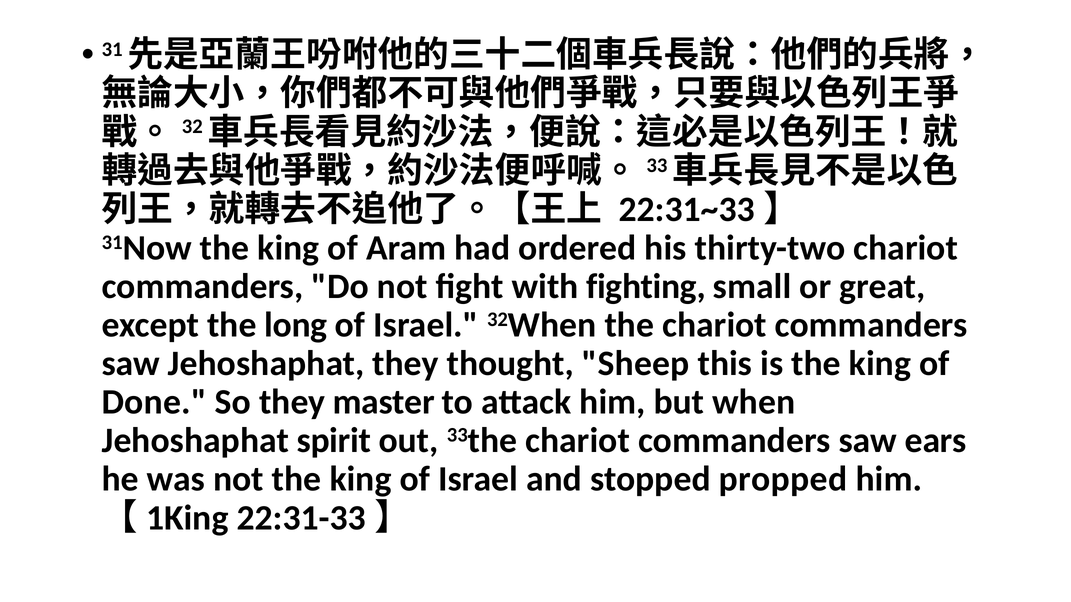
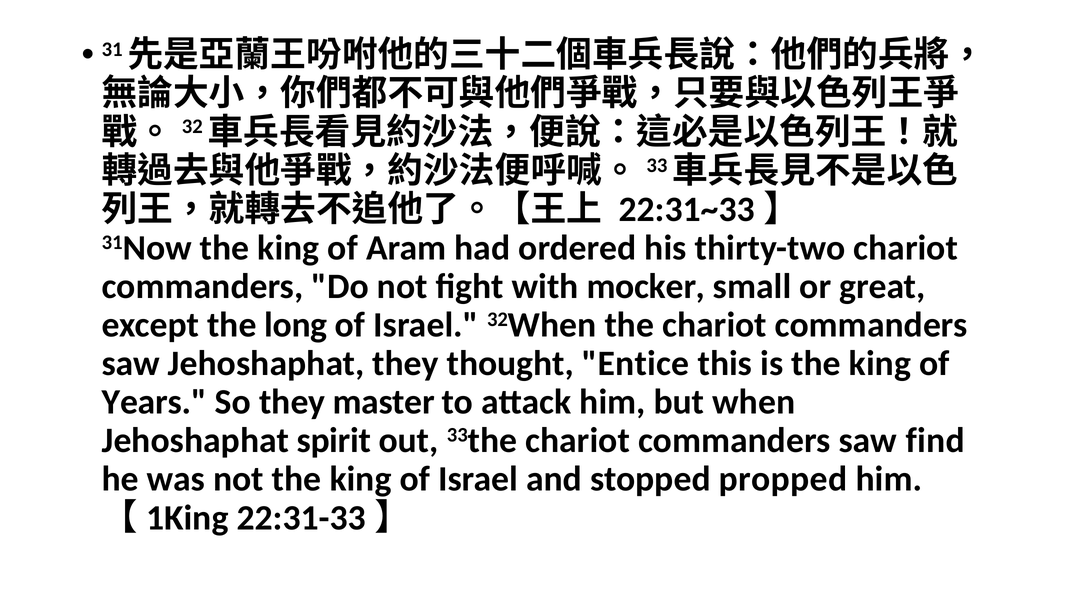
fighting: fighting -> mocker (646, 287)
Sheep: Sheep -> Entice (636, 364)
Done: Done -> Years (154, 402)
ears: ears -> find (935, 441)
